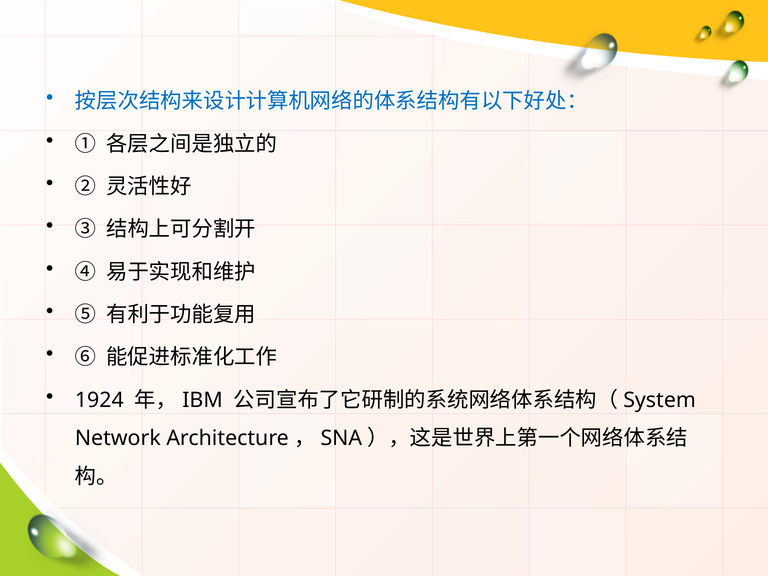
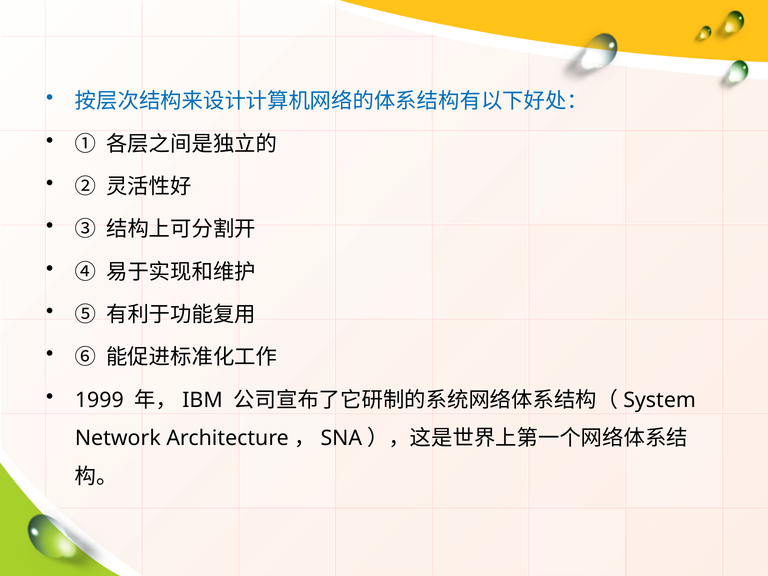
1924: 1924 -> 1999 (99, 400)
